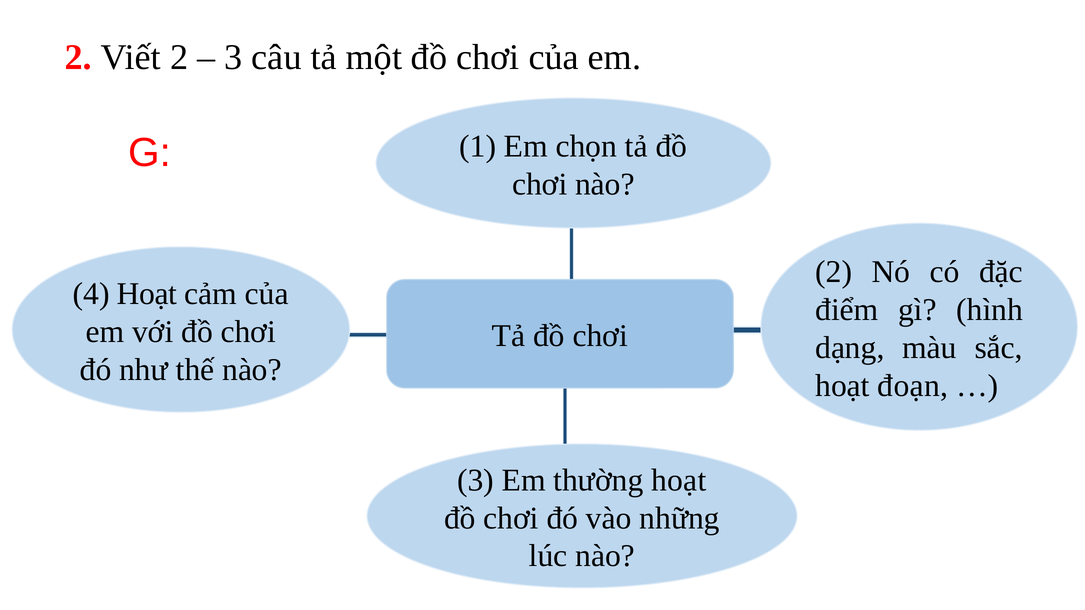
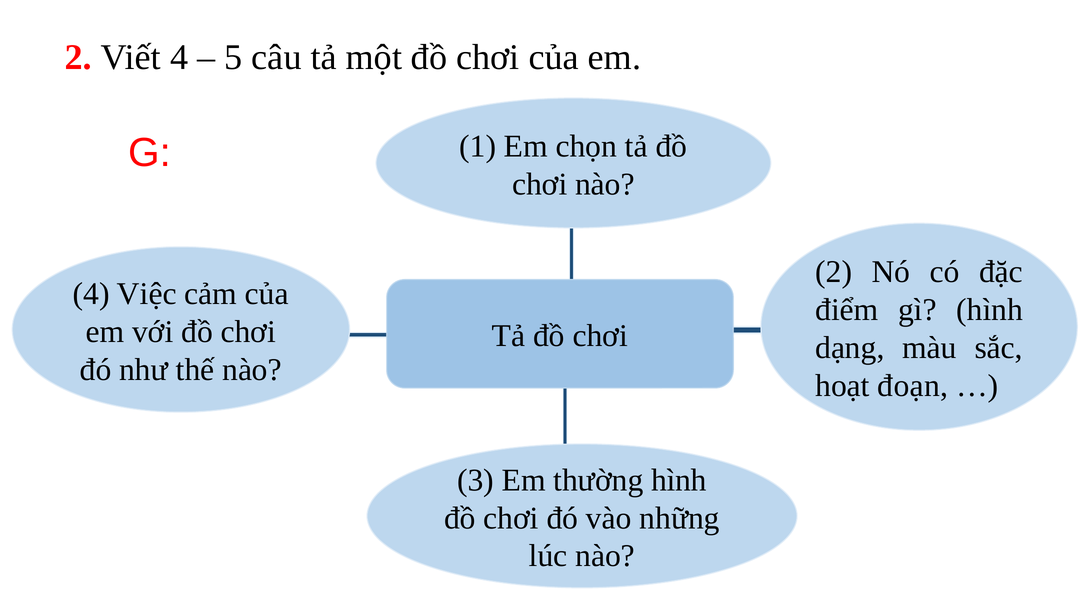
Viết 2: 2 -> 4 (179, 58)
3: 3 -> 5 (233, 58)
4 Hoạt: Hoạt -> Việc (147, 294)
thường hoạt: hoạt -> hình (679, 480)
